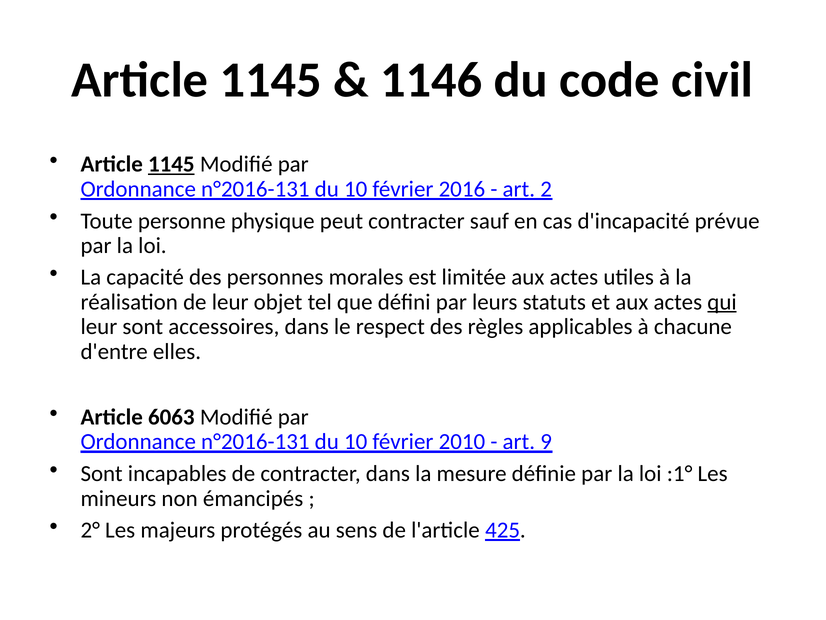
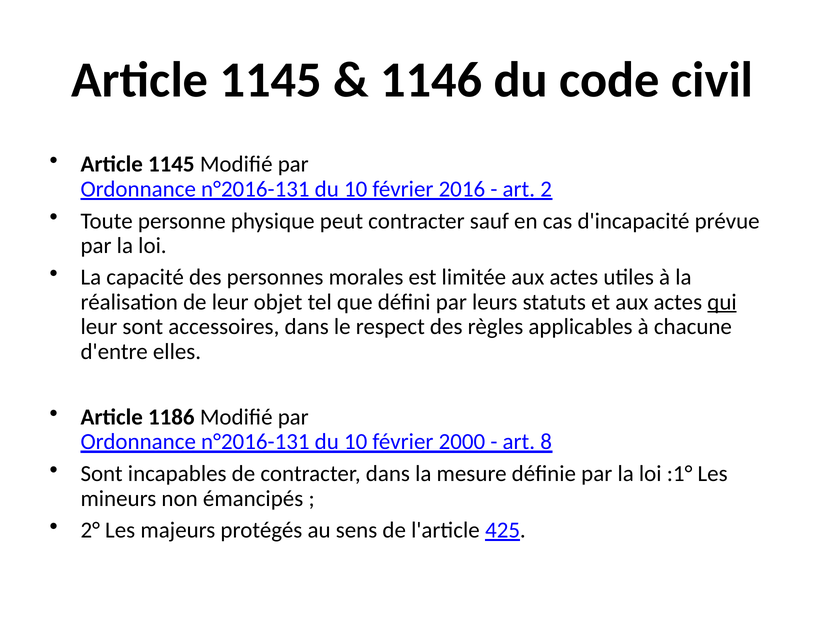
1145 underline: present -> none (171, 164)
6063: 6063 -> 1186 (171, 417)
2010: 2010 -> 2000 (462, 442)
9: 9 -> 8 (546, 442)
